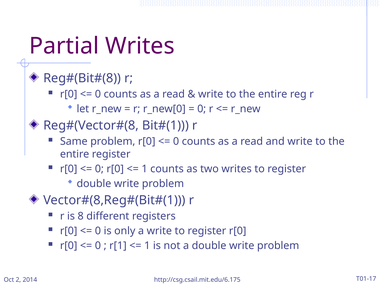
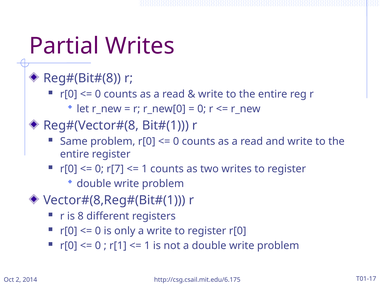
0 r[0: r[0 -> r[7 (115, 169)
